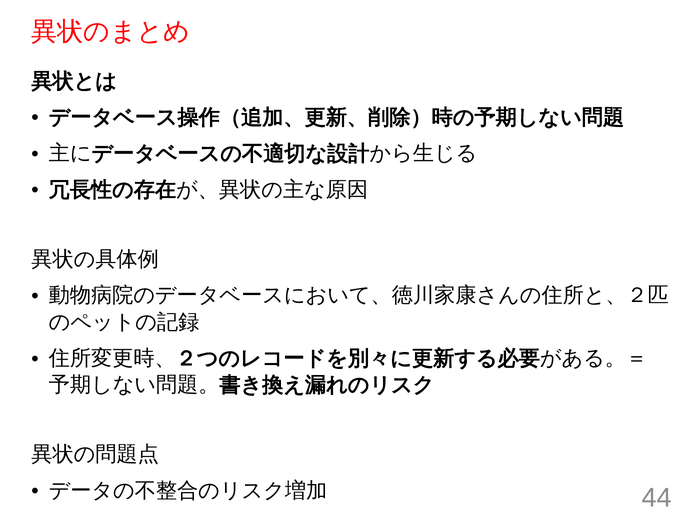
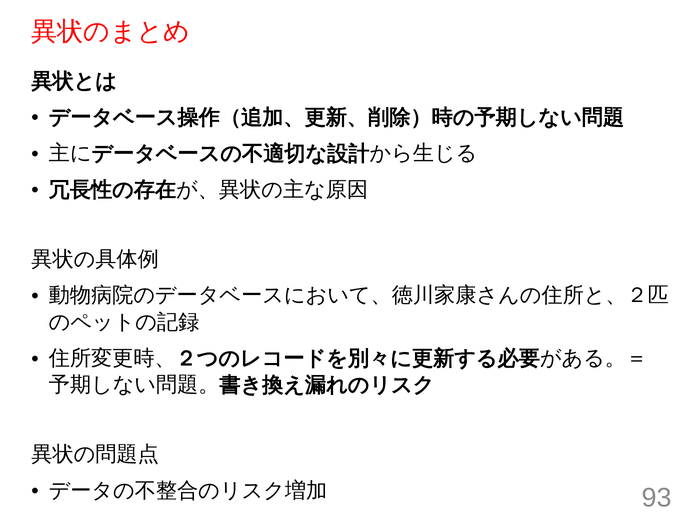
44: 44 -> 93 (657, 498)
